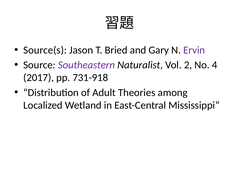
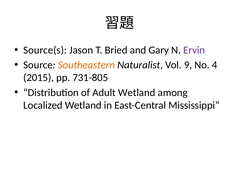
Southeastern colour: purple -> orange (86, 65)
2: 2 -> 9 (188, 65)
2017: 2017 -> 2015 (39, 78)
731-918: 731-918 -> 731-805 (90, 78)
Adult Theories: Theories -> Wetland (137, 93)
